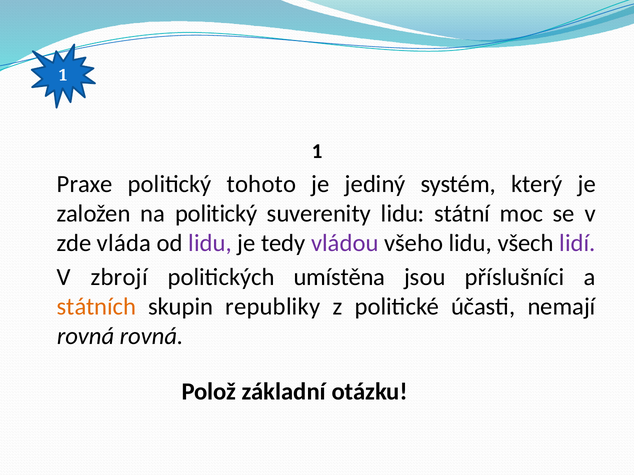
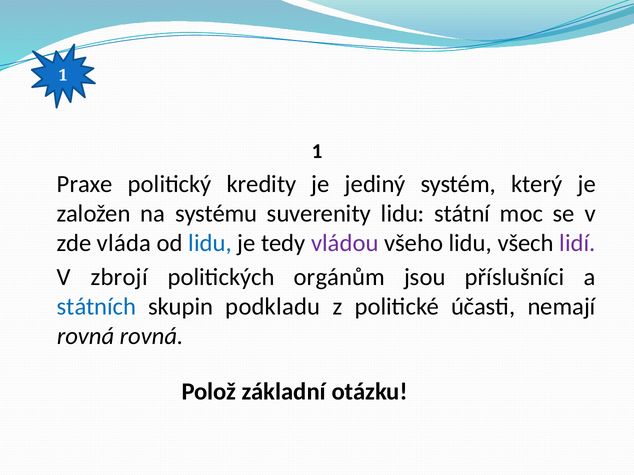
tohoto: tohoto -> kredity (262, 184)
na politický: politický -> systému (216, 214)
lidu colour: purple -> blue (210, 243)
umístěna: umístěna -> orgánům (339, 278)
státních colour: orange -> blue (97, 307)
republiky: republiky -> podkladu (273, 307)
